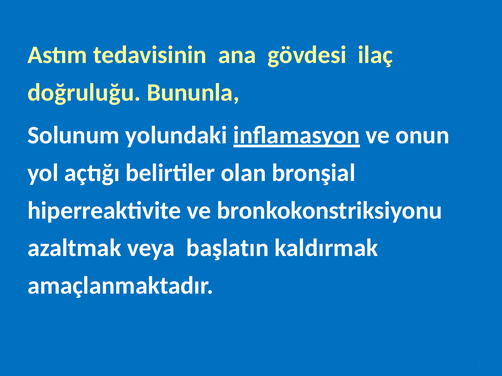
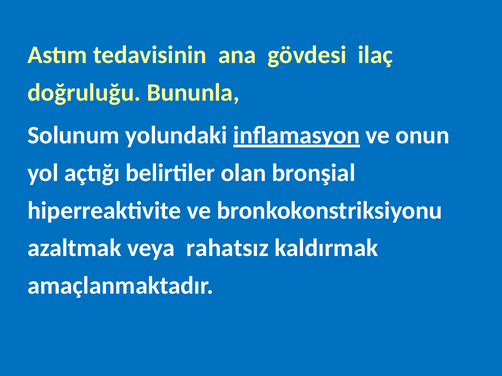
başlatın: başlatın -> rahatsız (228, 248)
